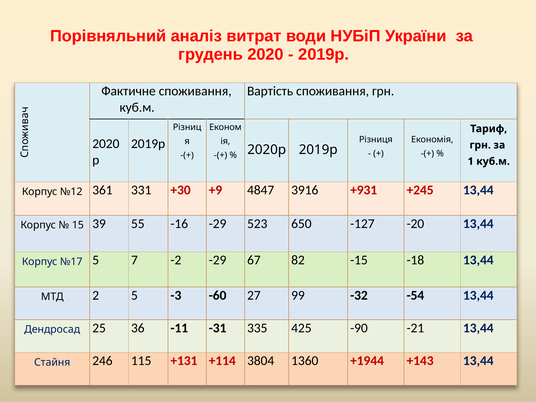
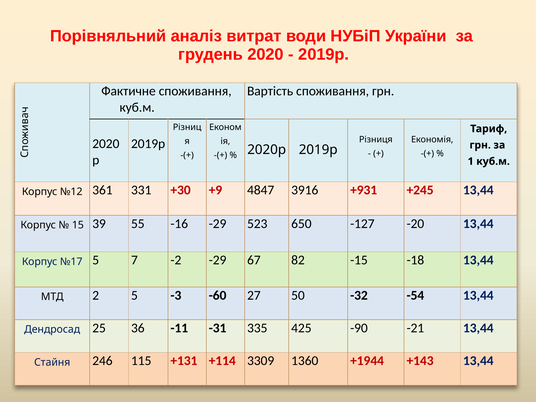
99: 99 -> 50 (298, 295)
3804: 3804 -> 3309 (261, 361)
